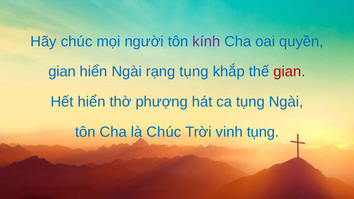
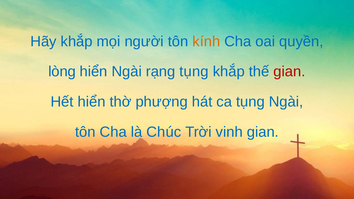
Hãy chúc: chúc -> khắp (77, 41)
kính colour: purple -> orange (206, 41)
gian: gian -> lòng (62, 72)
vinh tụng: tụng -> gian (263, 132)
